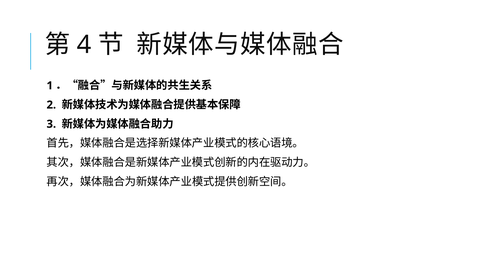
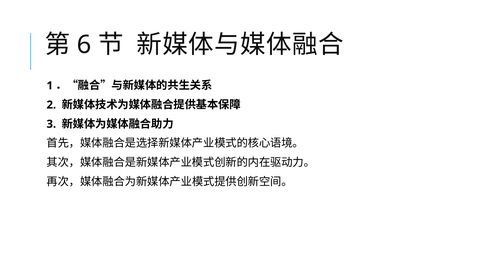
4: 4 -> 6 (84, 45)
